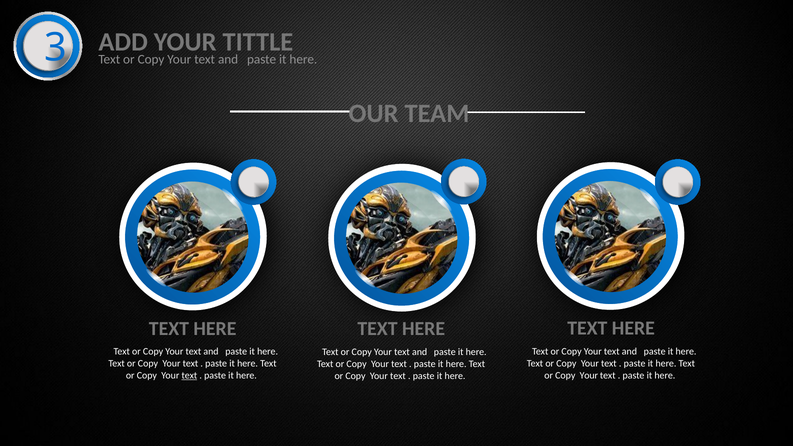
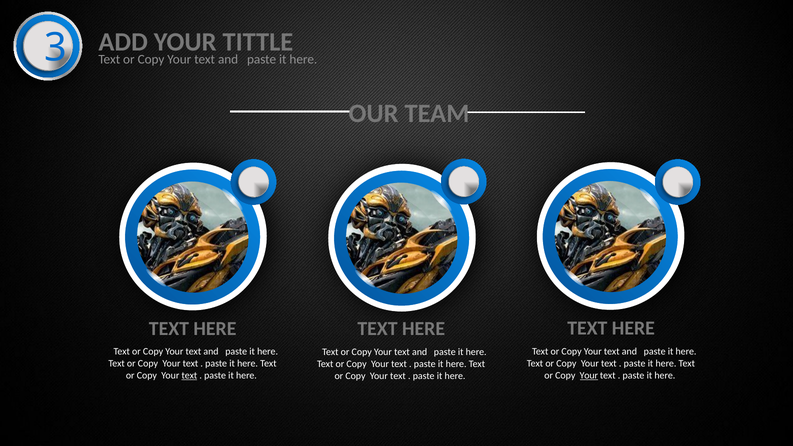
Your underline: none -> present (589, 375)
